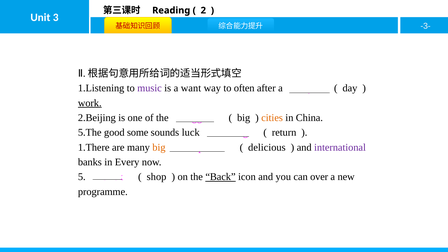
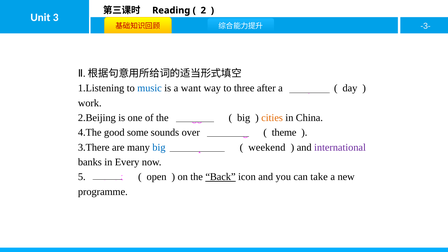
music colour: purple -> blue (150, 88)
often: often -> three (244, 88)
work underline: present -> none (90, 103)
5.The: 5.The -> 4.The (90, 133)
luck: luck -> over (191, 133)
return: return -> theme (284, 133)
1.There: 1.There -> 3.There (94, 147)
big colour: orange -> blue (159, 147)
delicious: delicious -> weekend (267, 147)
shop: shop -> open (157, 177)
over: over -> take (319, 177)
